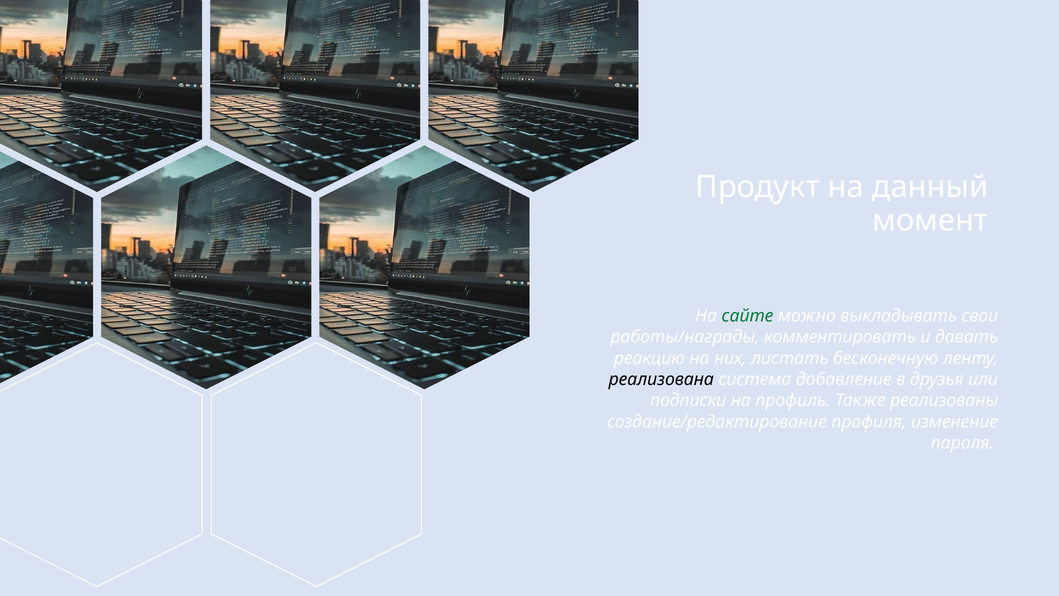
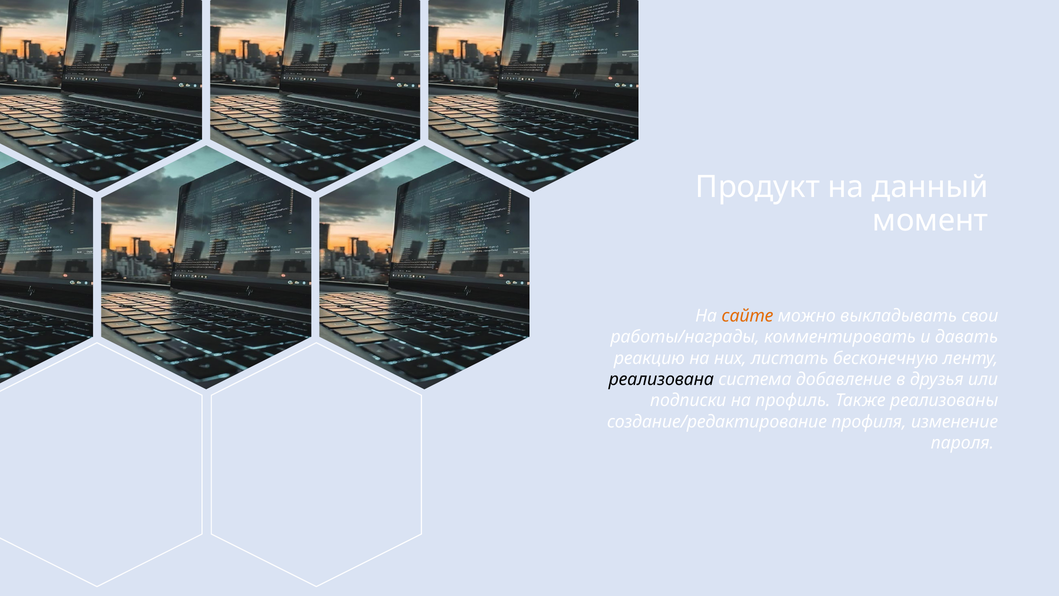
сайте colour: green -> orange (747, 316)
